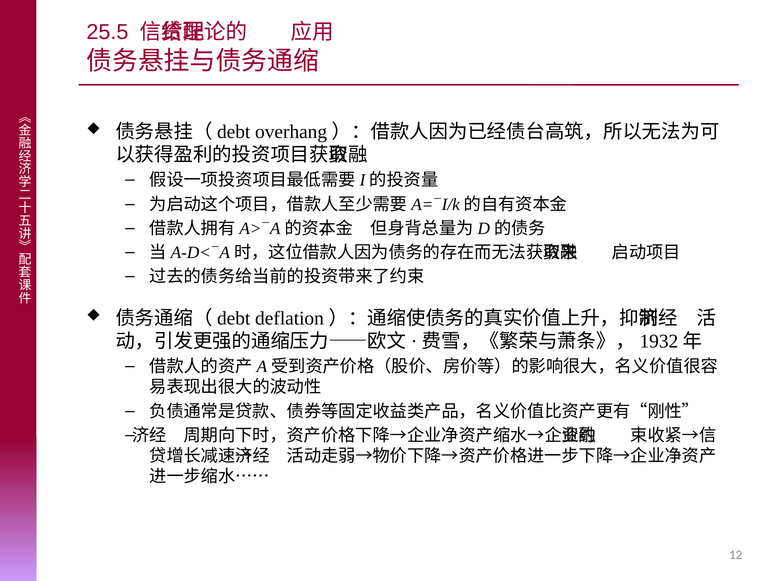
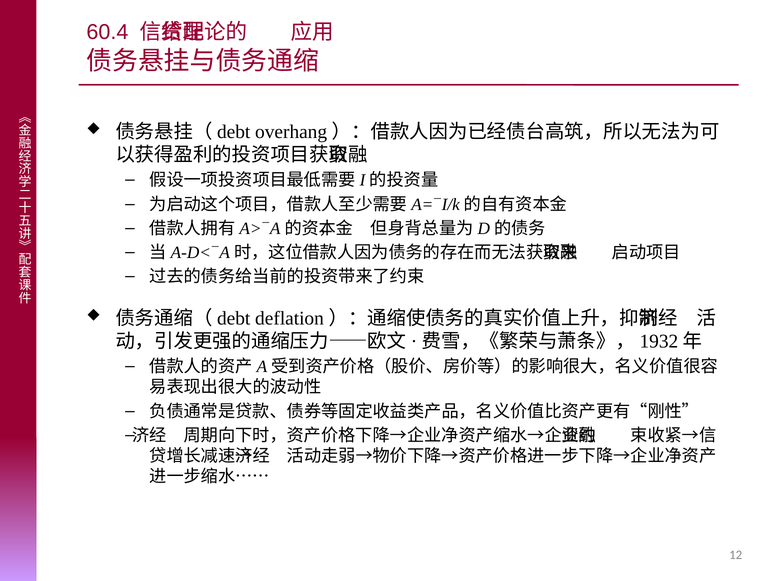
25.5: 25.5 -> 60.4 (107, 32)
